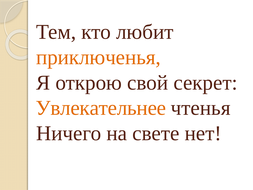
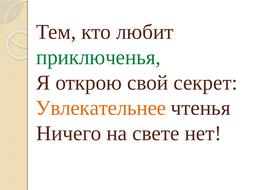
приключенья colour: orange -> green (98, 57)
